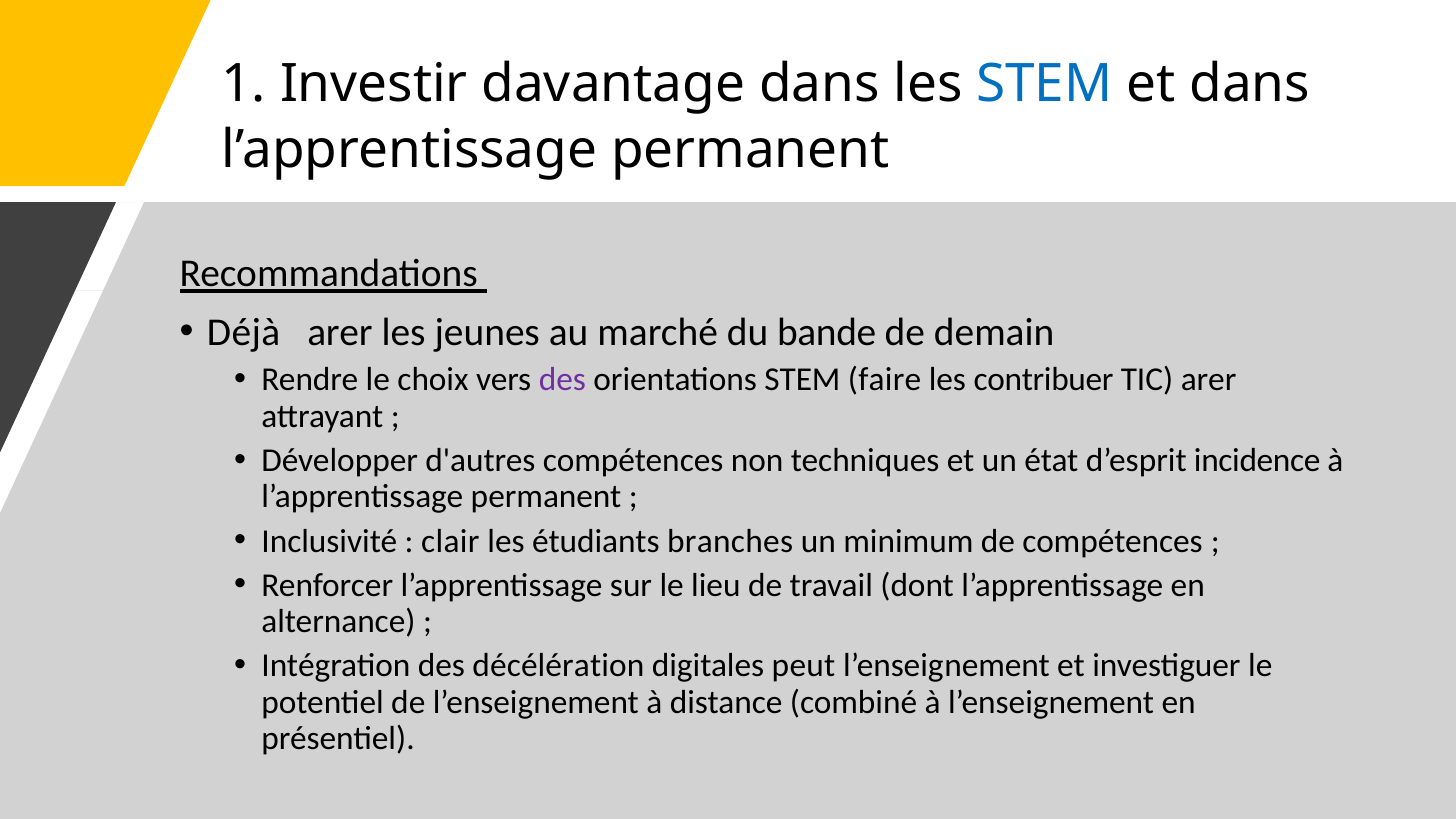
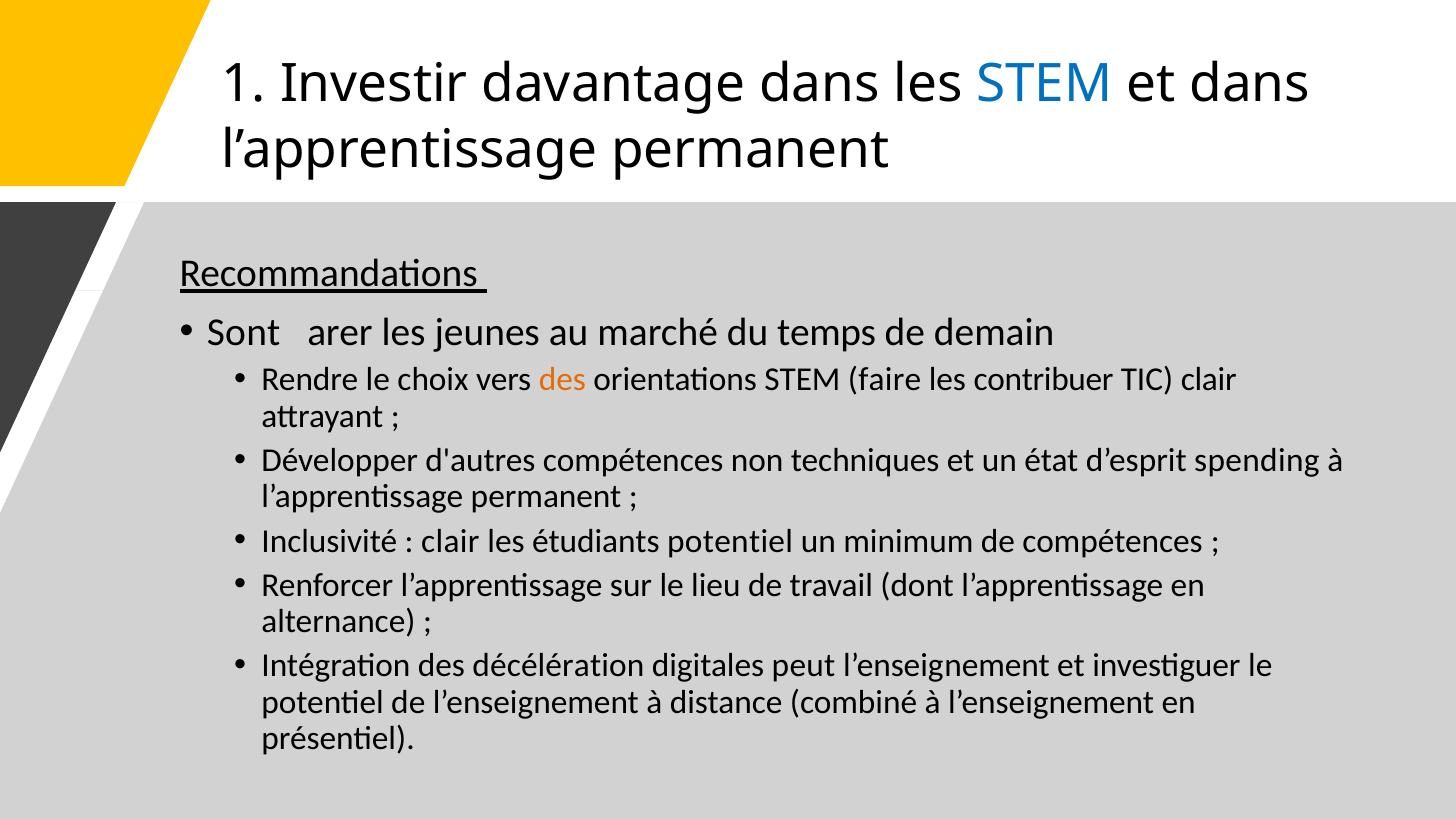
Déjà: Déjà -> Sont (244, 332)
bande: bande -> temps (827, 332)
des colour: purple -> orange (562, 380)
TIC arer: arer -> clair (1209, 380)
incidence: incidence -> spending (1257, 460)
étudiants branches: branches -> potentiel (730, 541)
